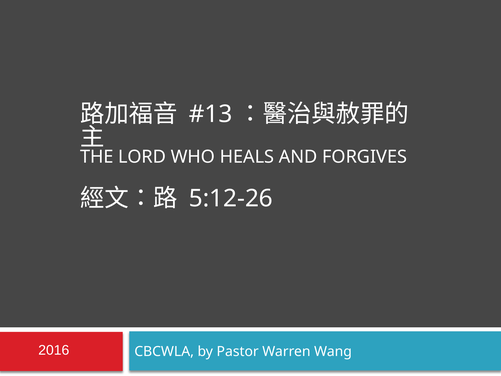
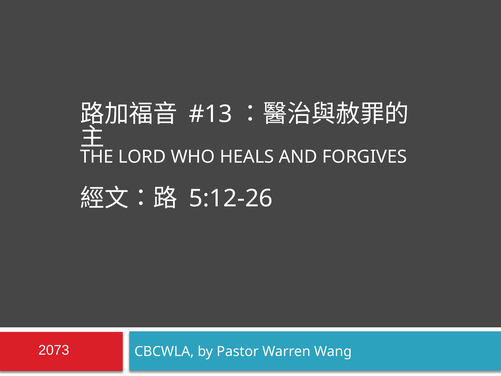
2016: 2016 -> 2073 (54, 350)
